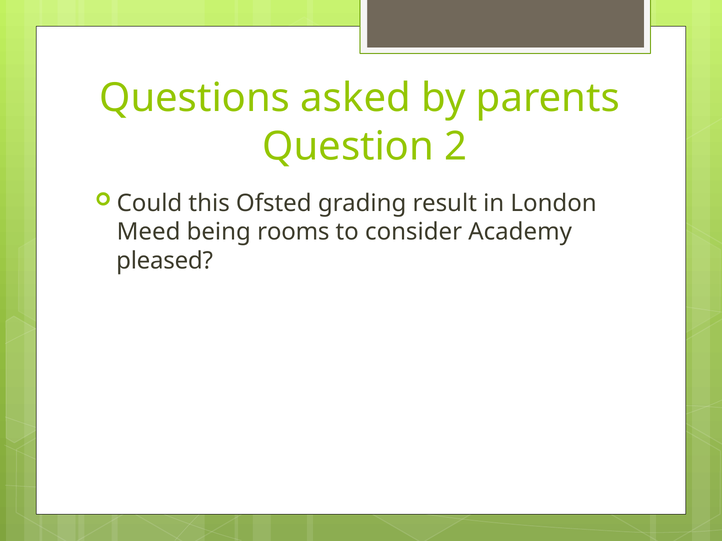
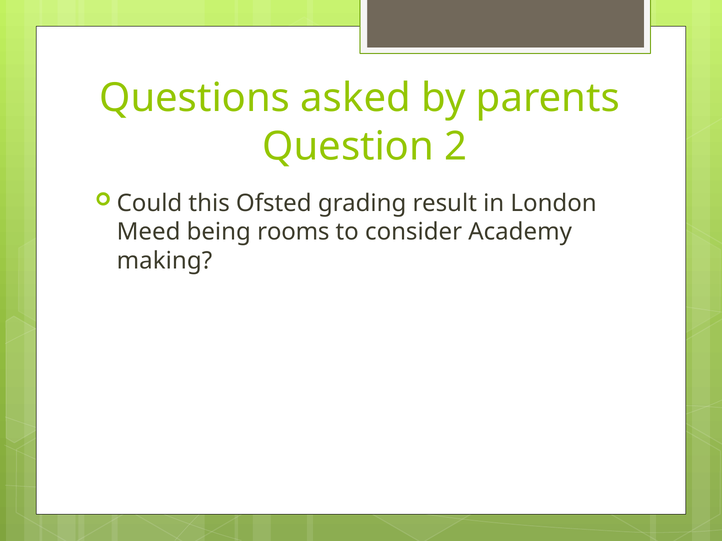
pleased: pleased -> making (164, 261)
